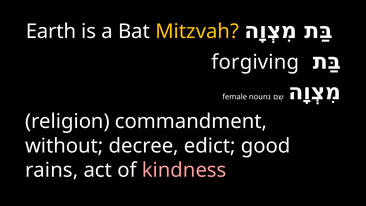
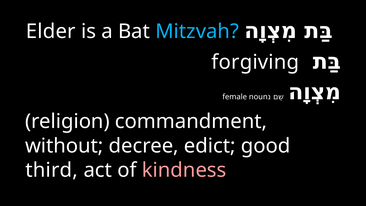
Earth: Earth -> Elder (51, 31)
Mitzvah colour: yellow -> light blue (197, 31)
rains: rains -> third (52, 170)
